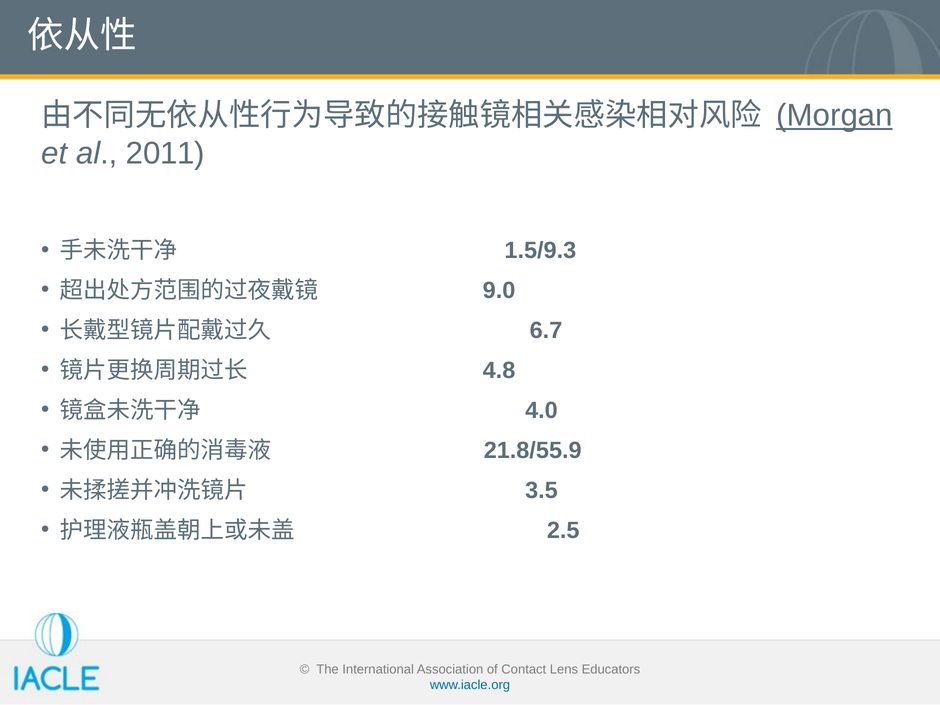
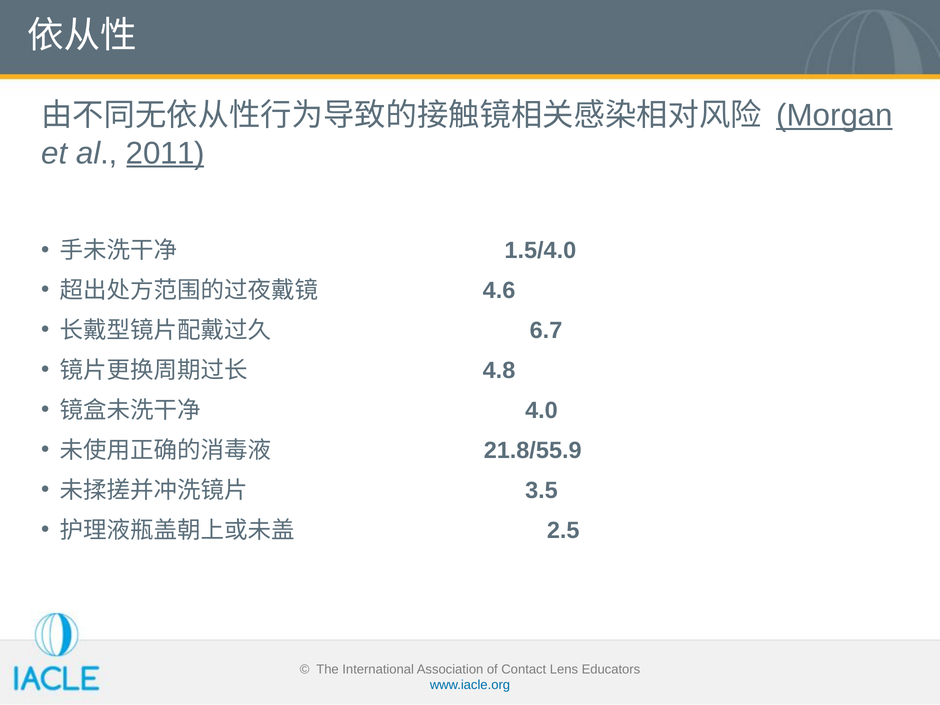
2011 underline: none -> present (165, 153)
1.5/9.3: 1.5/9.3 -> 1.5/4.0 (540, 251)
9.0: 9.0 -> 4.6 (499, 290)
